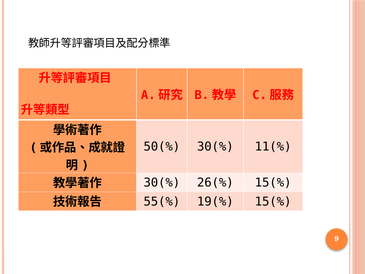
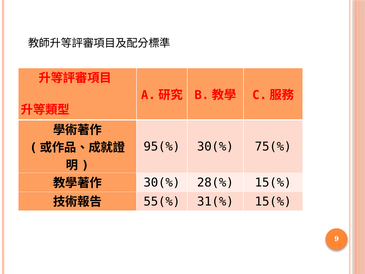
50(%: 50(% -> 95(% (162, 146)
11(%: 11(% -> 75(% (273, 146)
26(%: 26(% -> 28(% (215, 182)
19(%: 19(% -> 31(% (215, 201)
